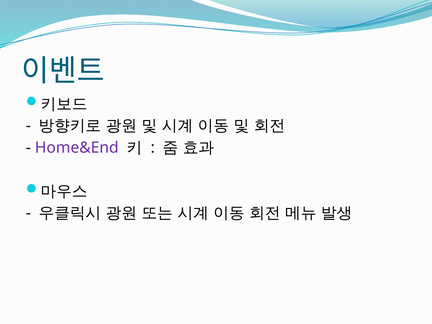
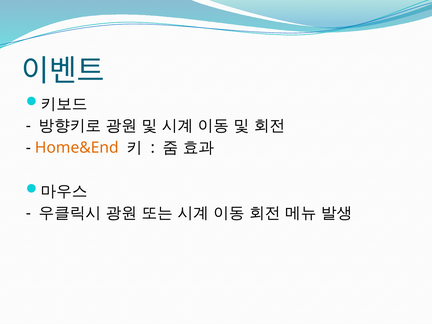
Home&End colour: purple -> orange (77, 148)
